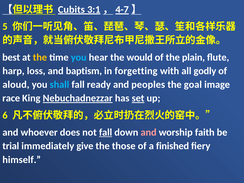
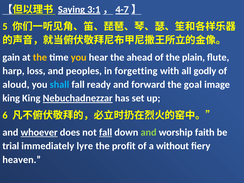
Cubits: Cubits -> Saying (71, 9)
best: best -> gain (11, 57)
you colour: light blue -> yellow (79, 57)
would: would -> ahead (140, 57)
baptism: baptism -> peoples (84, 71)
peoples: peoples -> forward (148, 85)
race: race -> king (11, 98)
set underline: present -> none (138, 98)
whoever underline: none -> present (39, 132)
and colour: pink -> light green (149, 132)
give: give -> lyre (85, 146)
those: those -> profit (124, 146)
finished: finished -> without (173, 146)
himself: himself -> heaven (22, 160)
